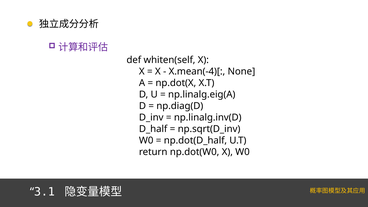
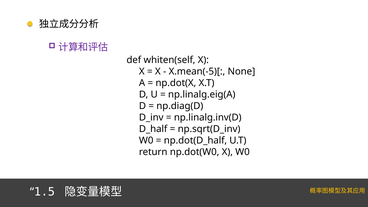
X.mean(-4)[: X.mean(-4)[ -> X.mean(-5)[ (197, 71)
3.1: 3.1 -> 1.5 (44, 192)
